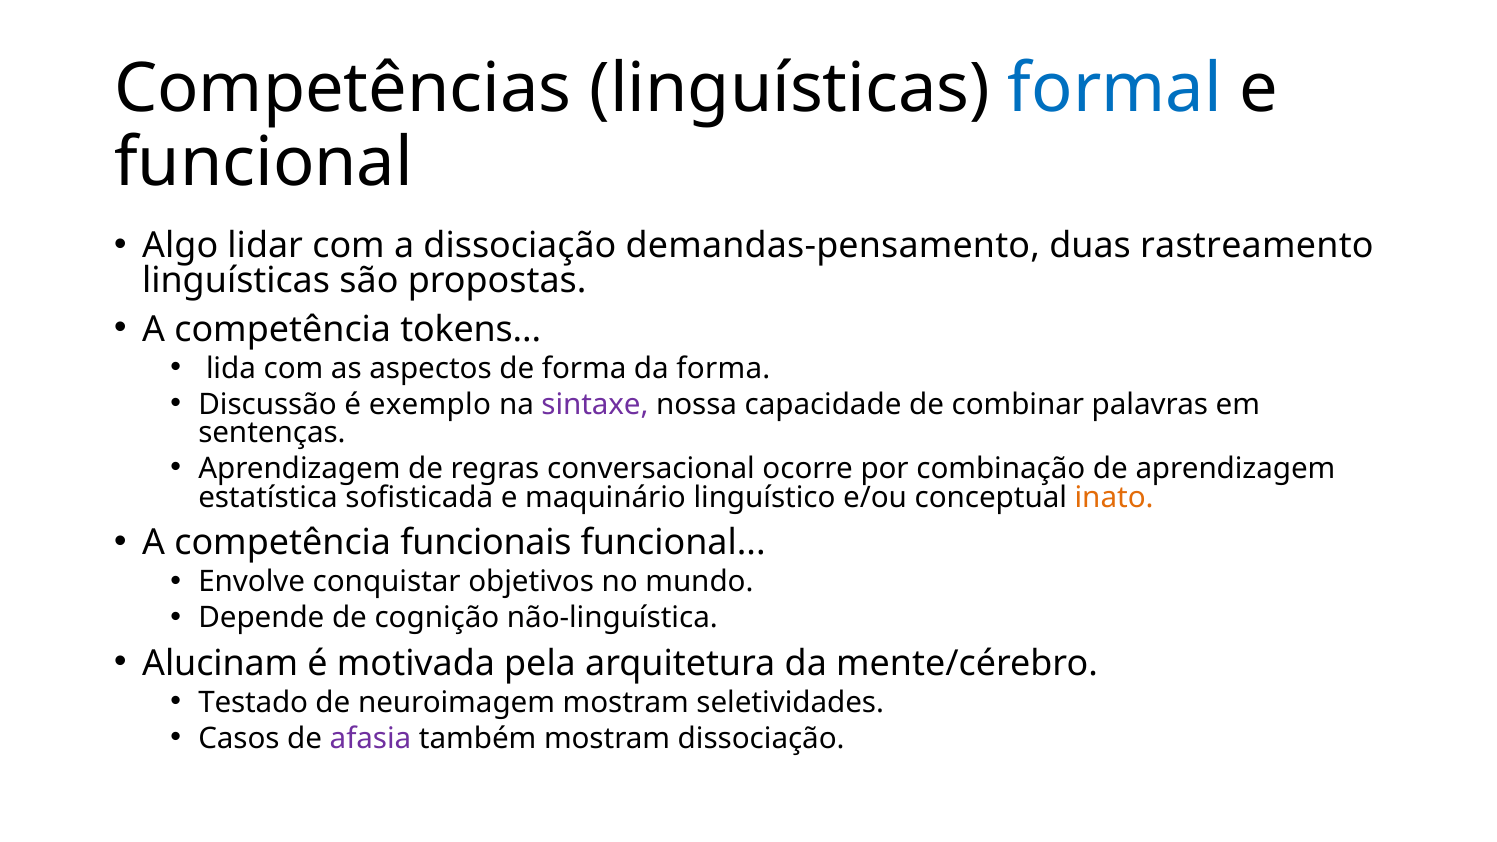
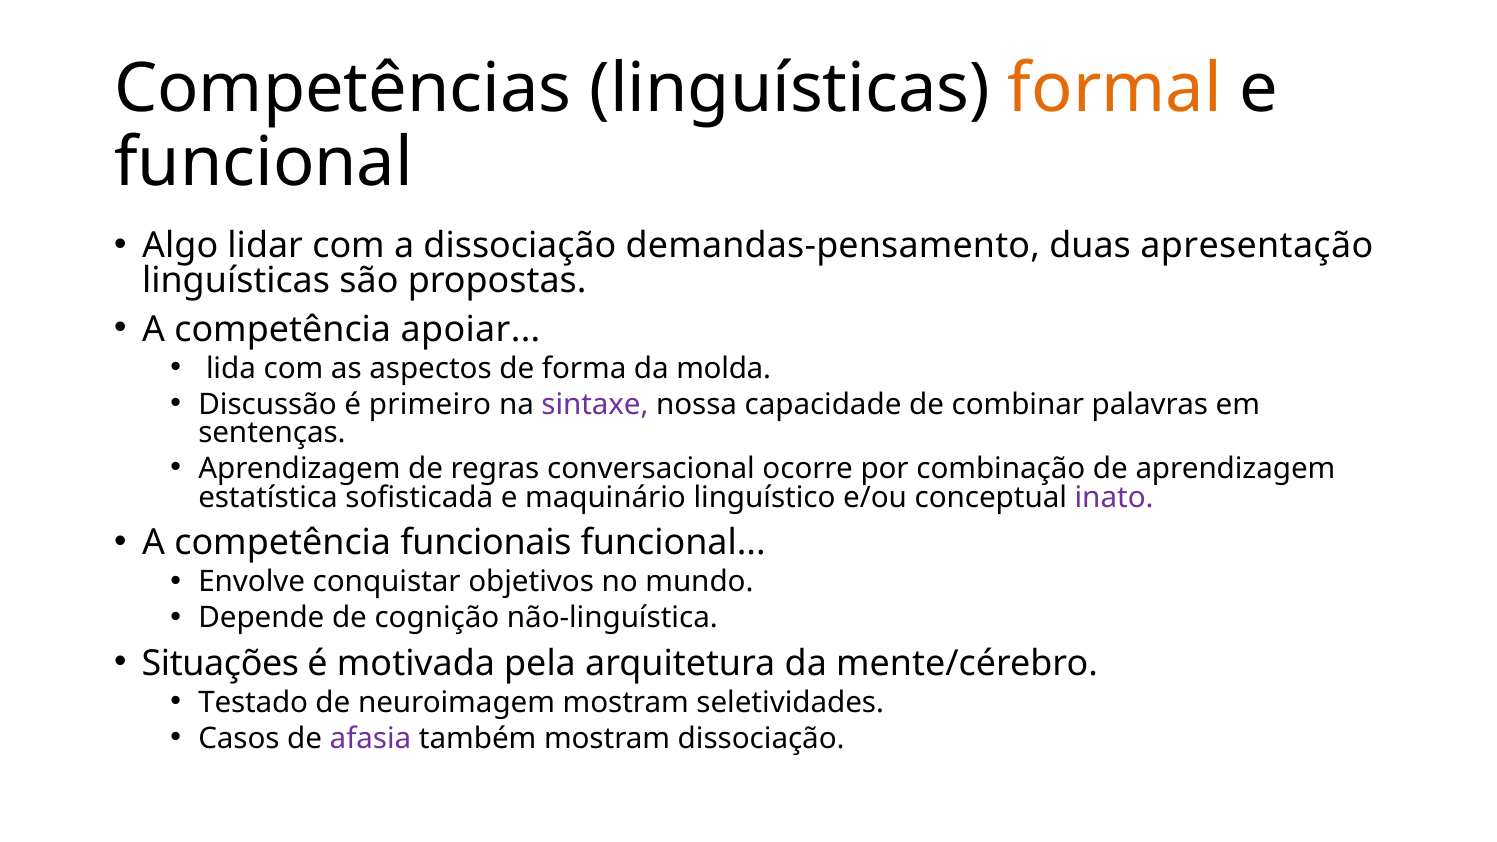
formal colour: blue -> orange (1115, 89)
rastreamento: rastreamento -> apresentação (1257, 246)
tokens: tokens -> apoiar (470, 329)
da forma: forma -> molda (724, 369)
exemplo: exemplo -> primeiro (430, 404)
inato colour: orange -> purple (1114, 498)
Alucinam: Alucinam -> Situações (220, 664)
